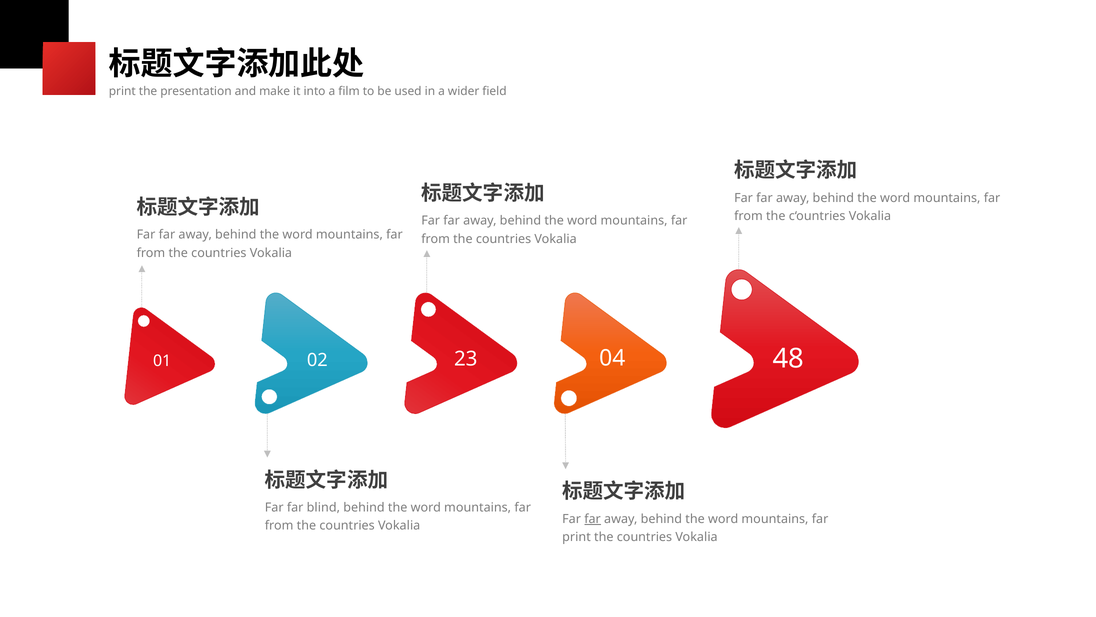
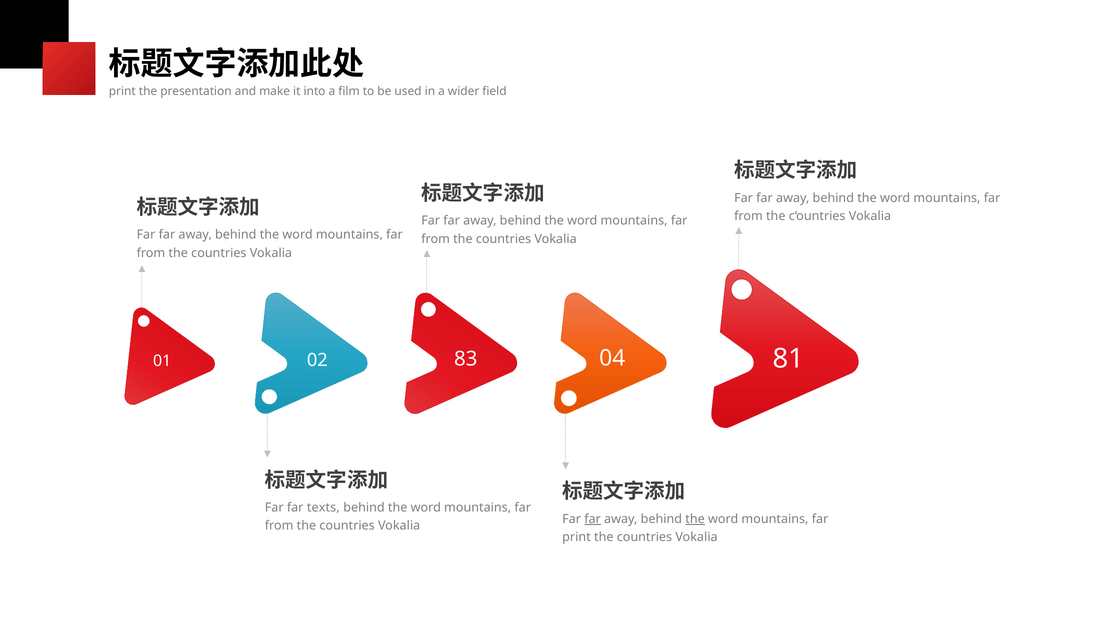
23: 23 -> 83 (466, 359)
48: 48 -> 81 (788, 358)
blind: blind -> texts (323, 507)
the underline: none -> present (695, 519)
